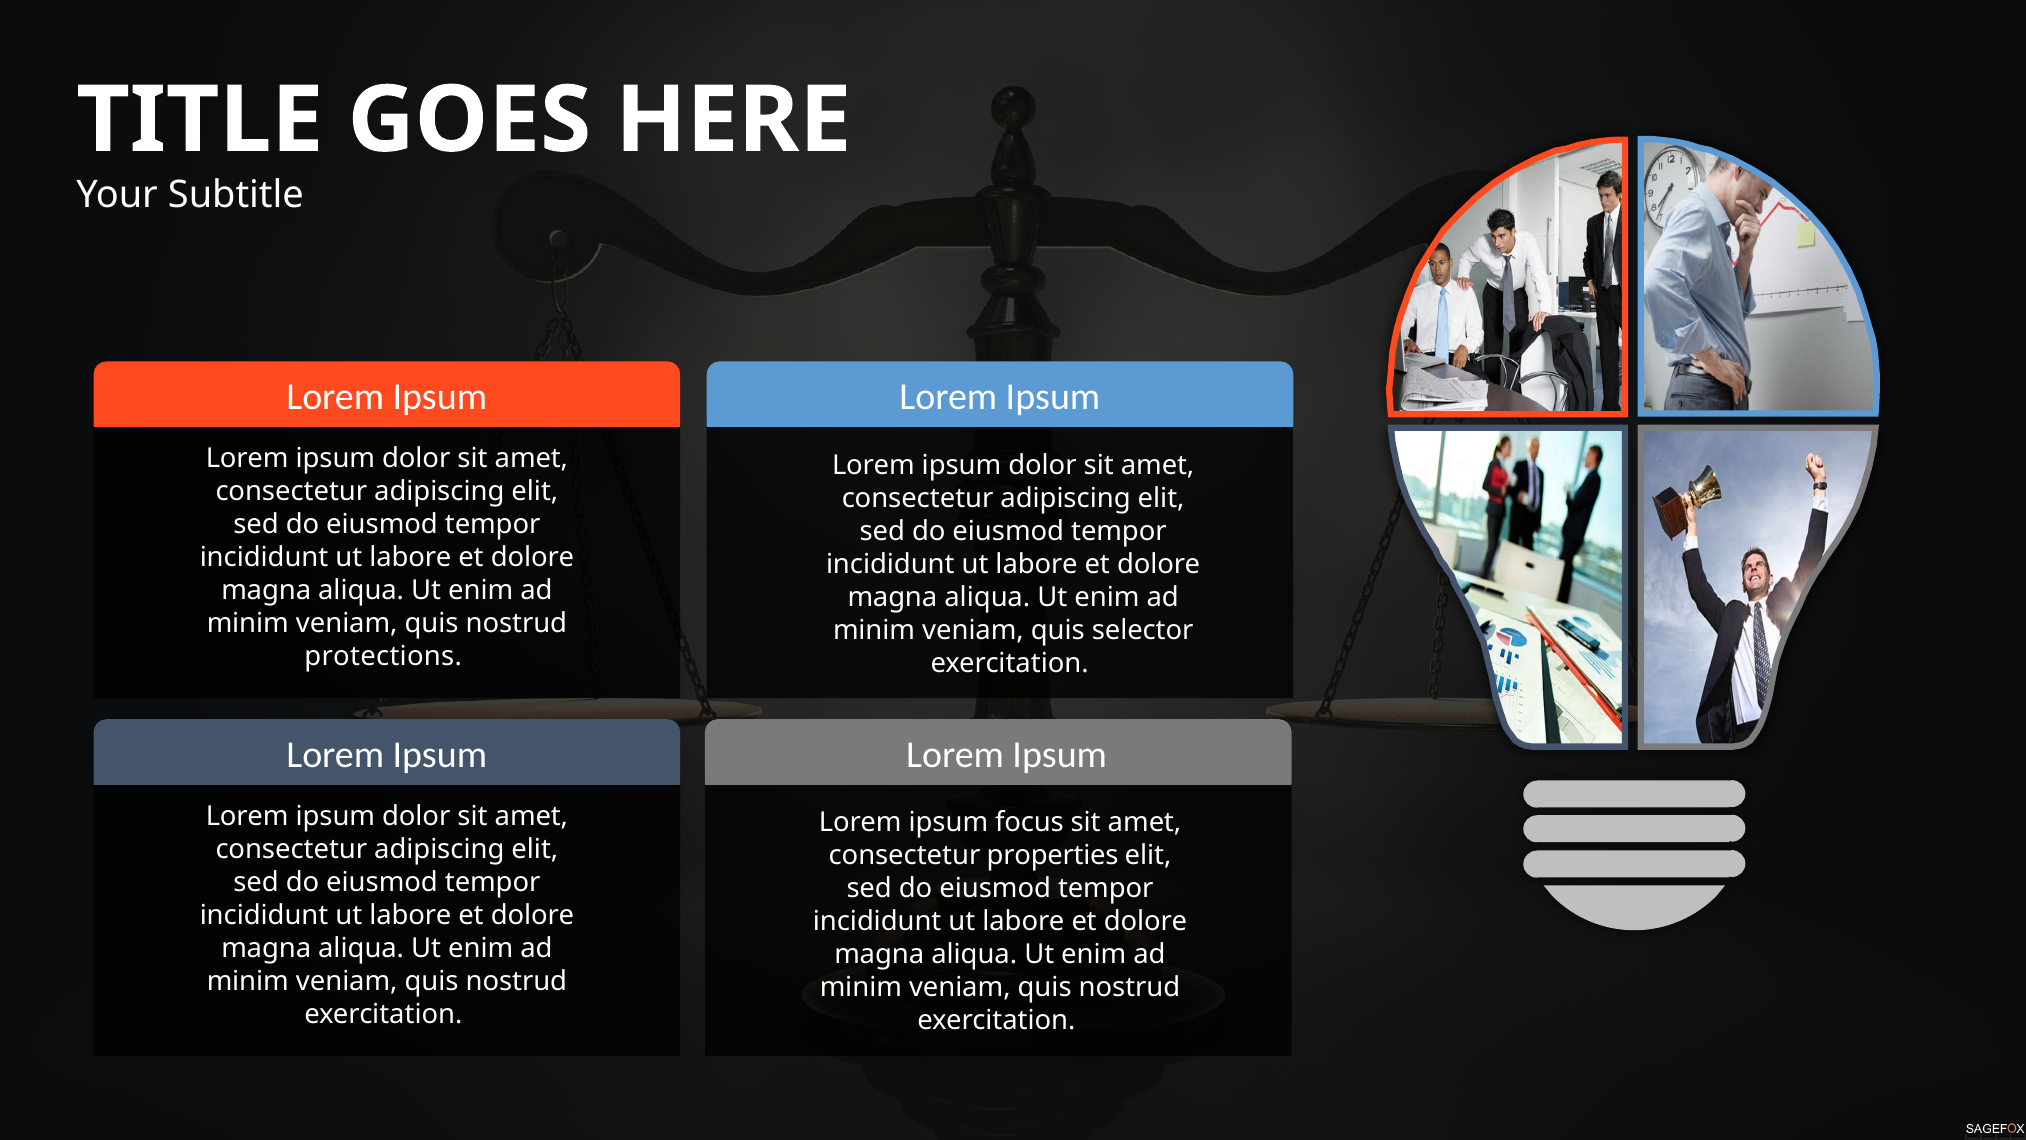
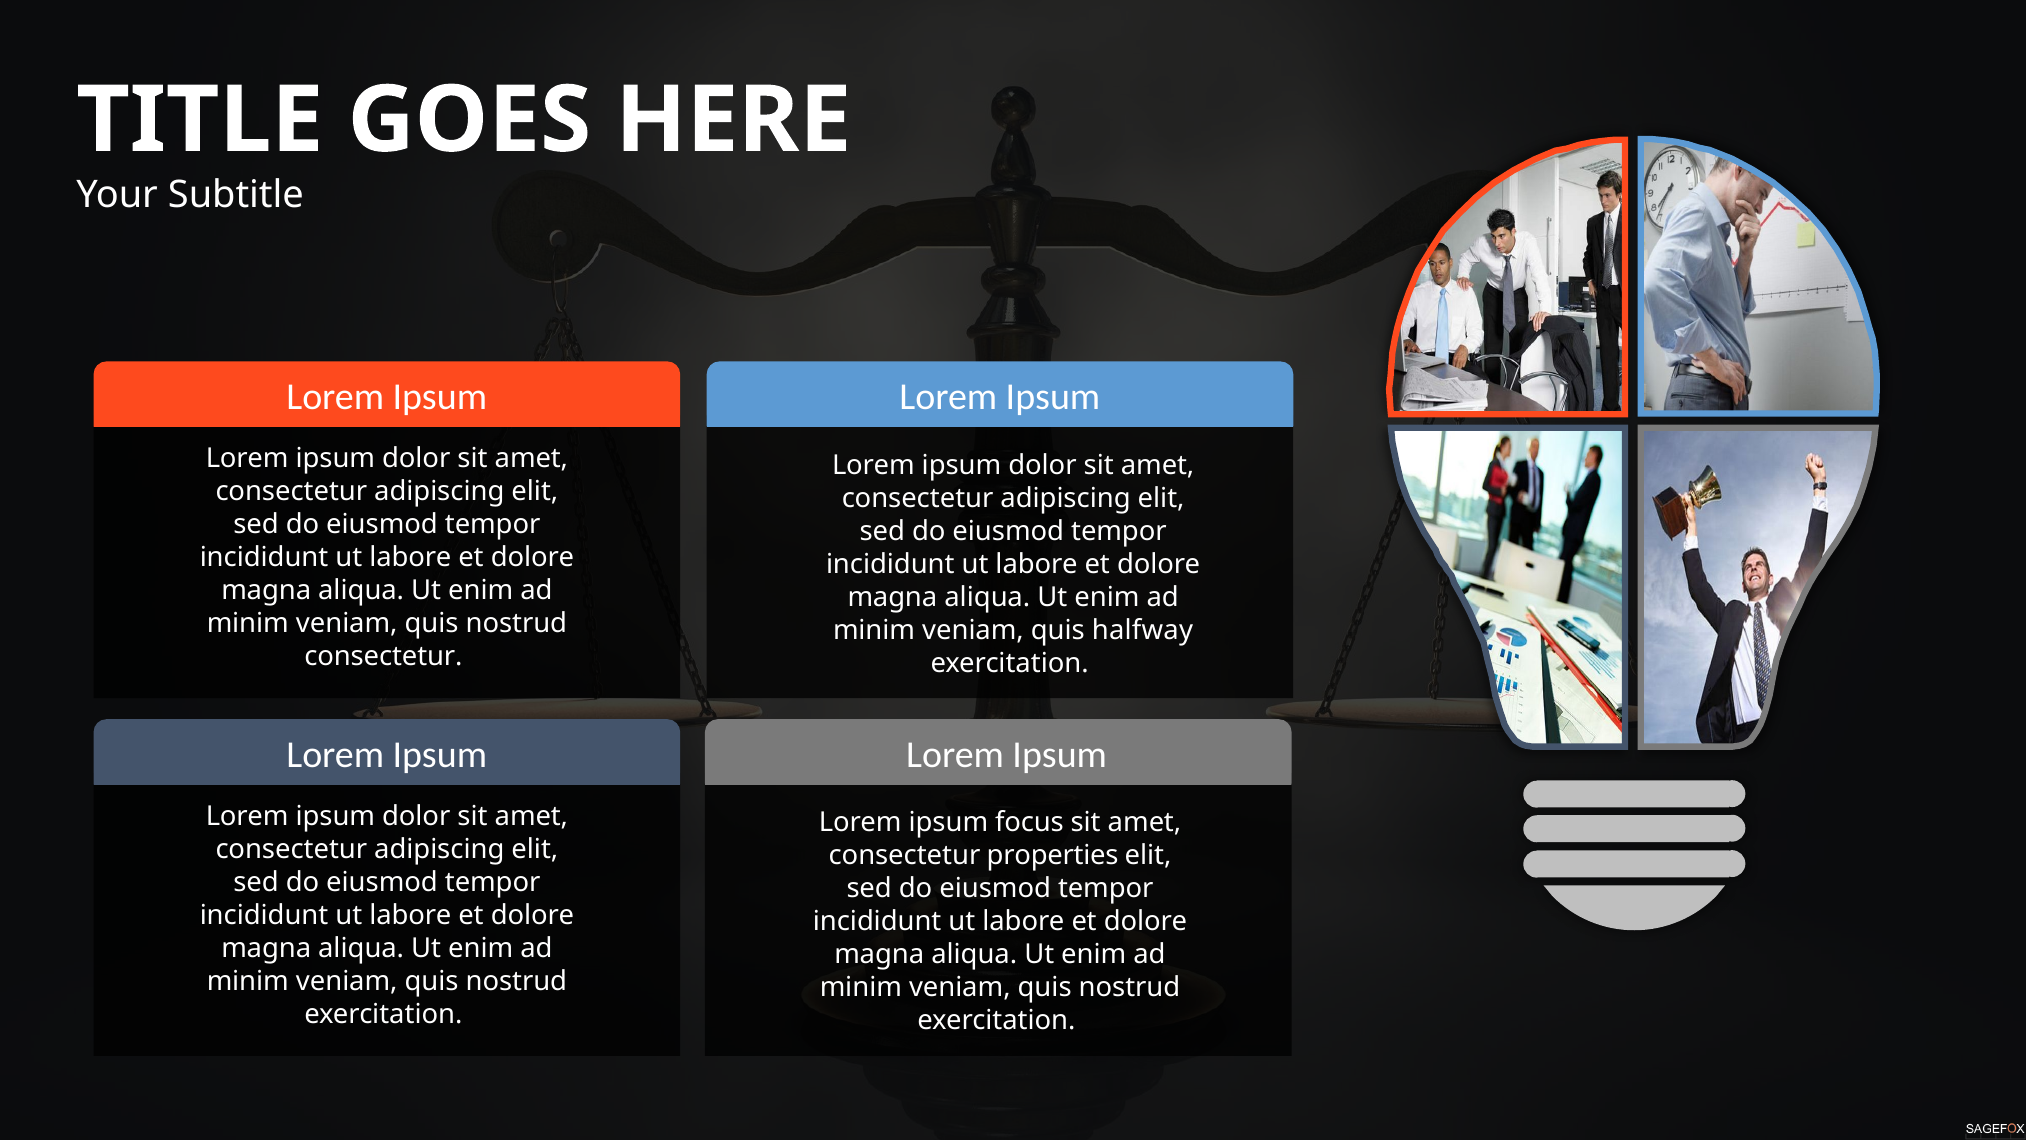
selector: selector -> halfway (1142, 630)
protections: protections -> consectetur (383, 656)
